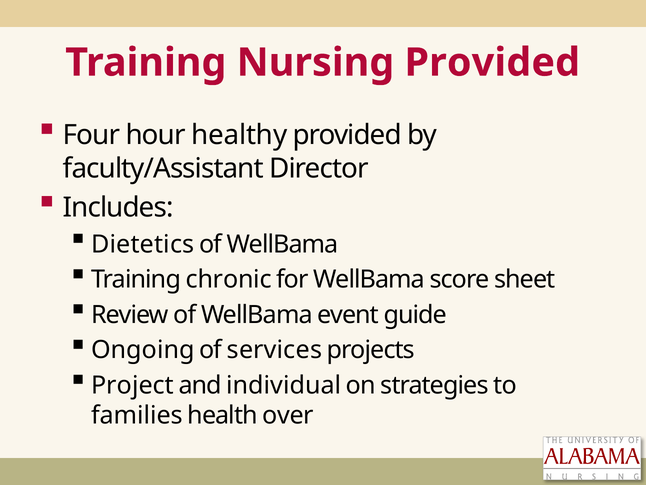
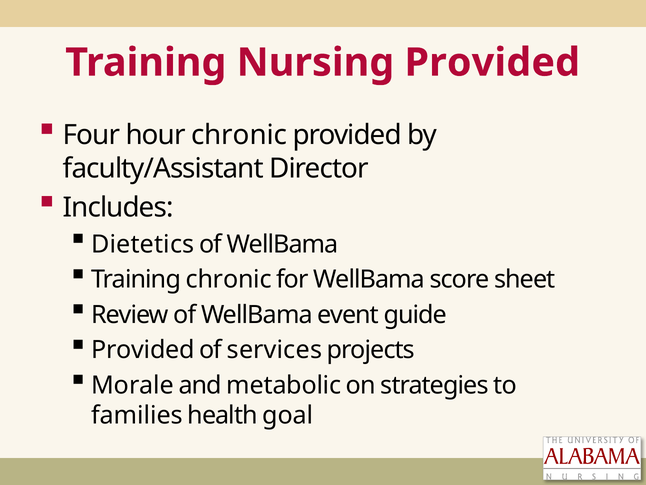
hour healthy: healthy -> chronic (239, 135)
Ongoing: Ongoing -> Provided (143, 350)
Project: Project -> Morale (133, 385)
individual: individual -> metabolic (284, 385)
over: over -> goal (288, 415)
